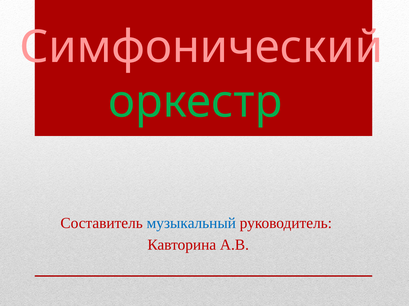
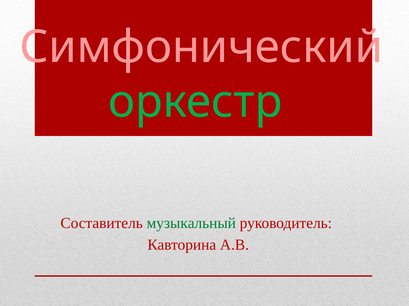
музыкальный colour: blue -> green (191, 224)
